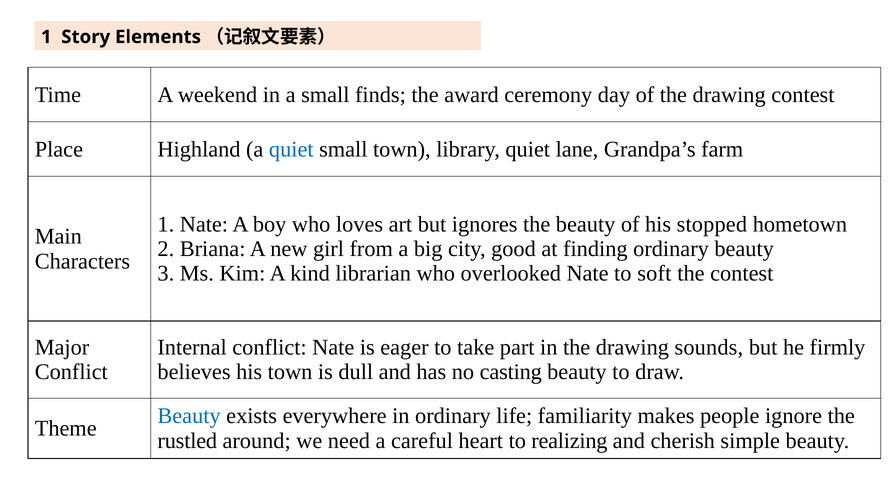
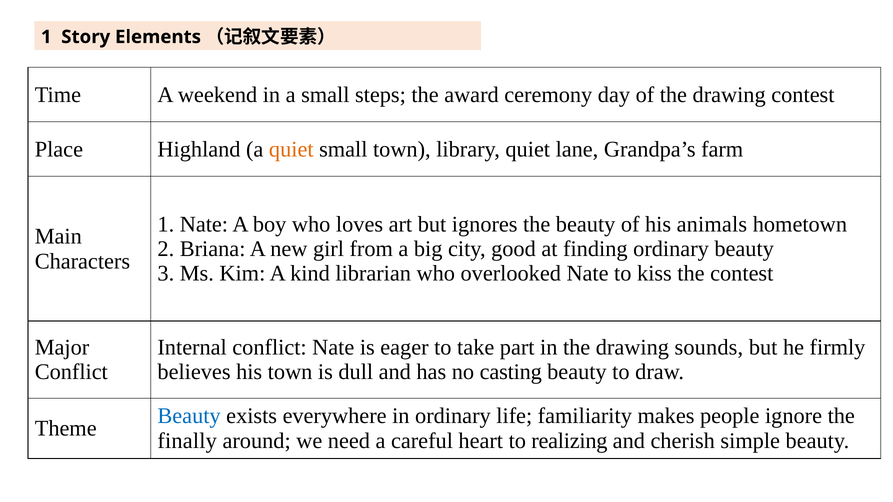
finds: finds -> steps (380, 95)
quiet colour: blue -> orange (291, 149)
stopped: stopped -> animals (712, 224)
soft: soft -> kiss (654, 274)
rustled: rustled -> finally (187, 441)
